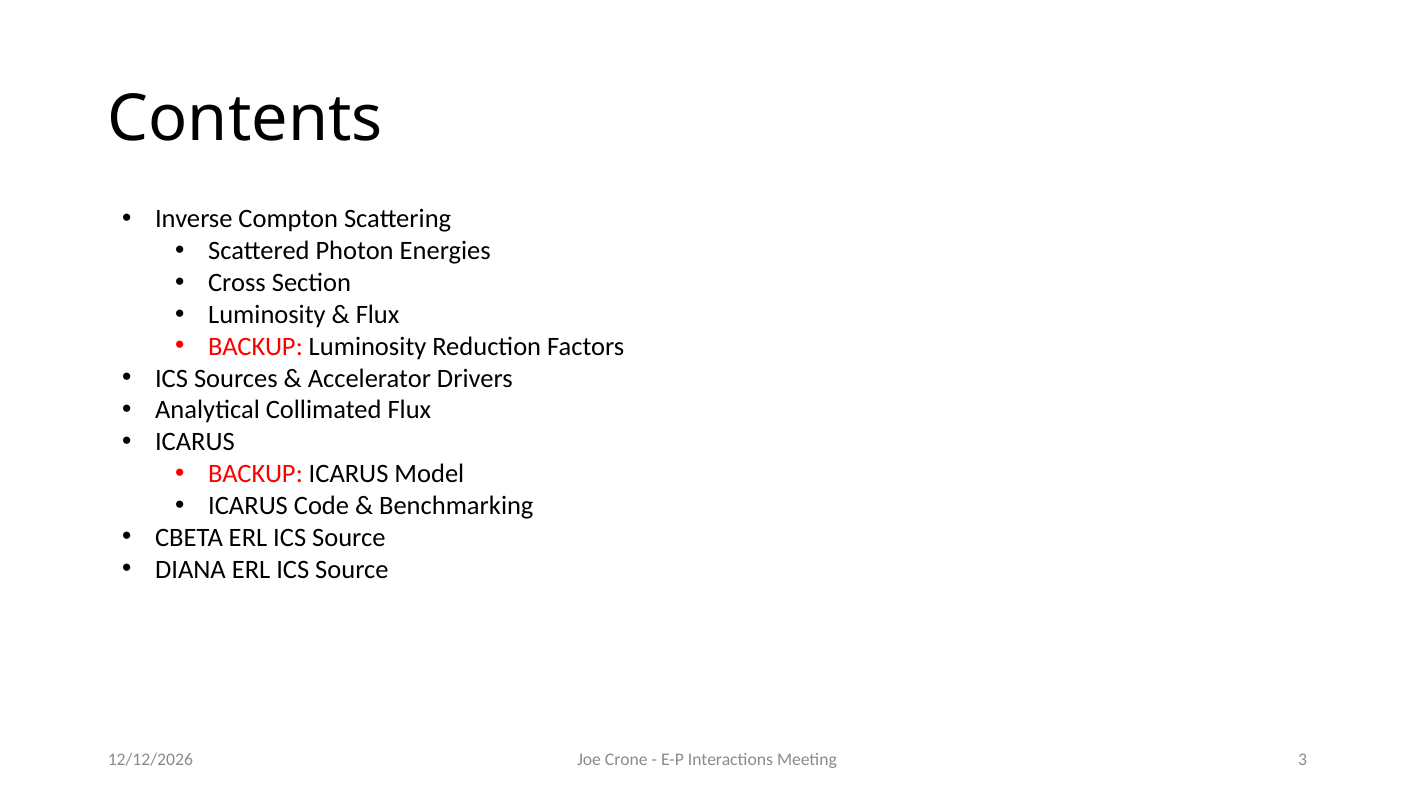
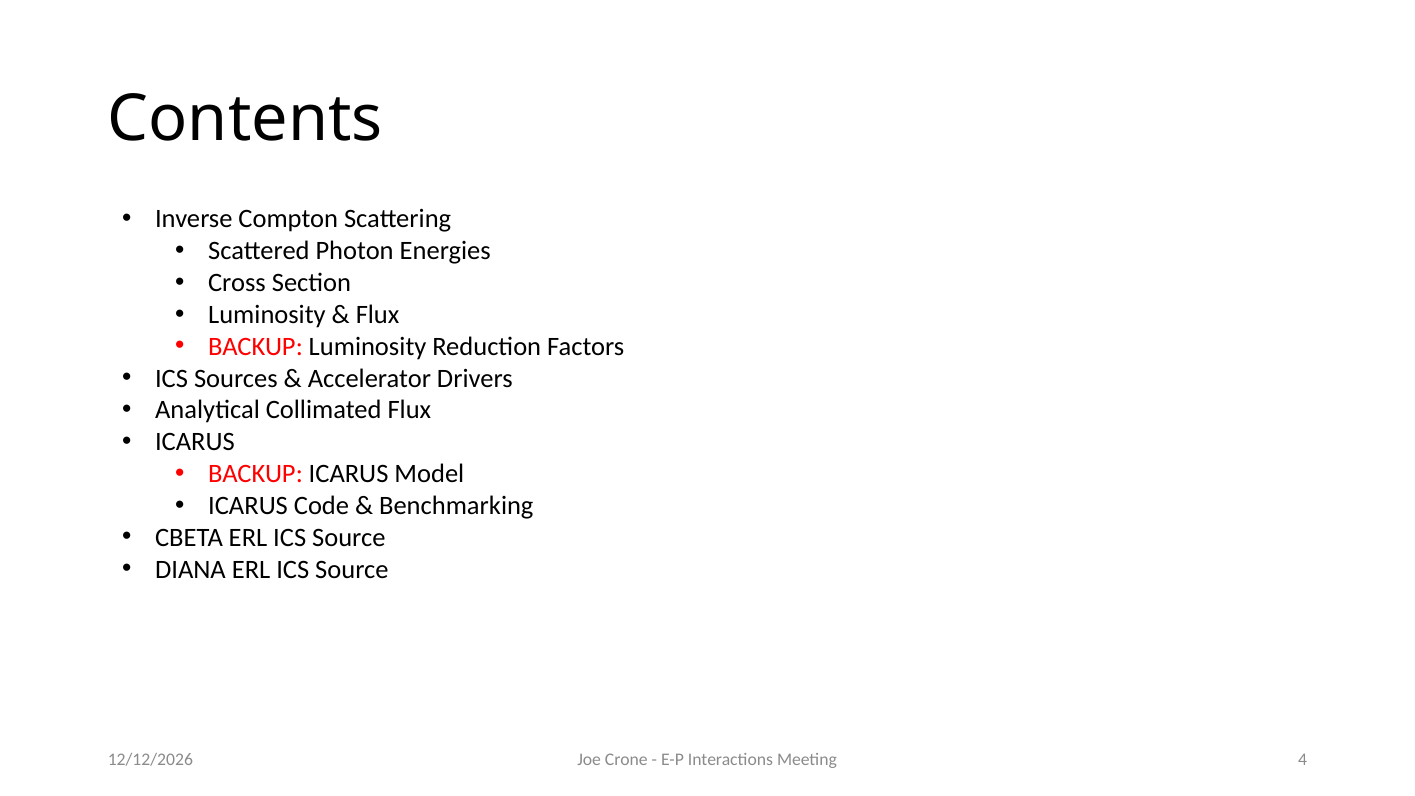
3: 3 -> 4 (1303, 760)
